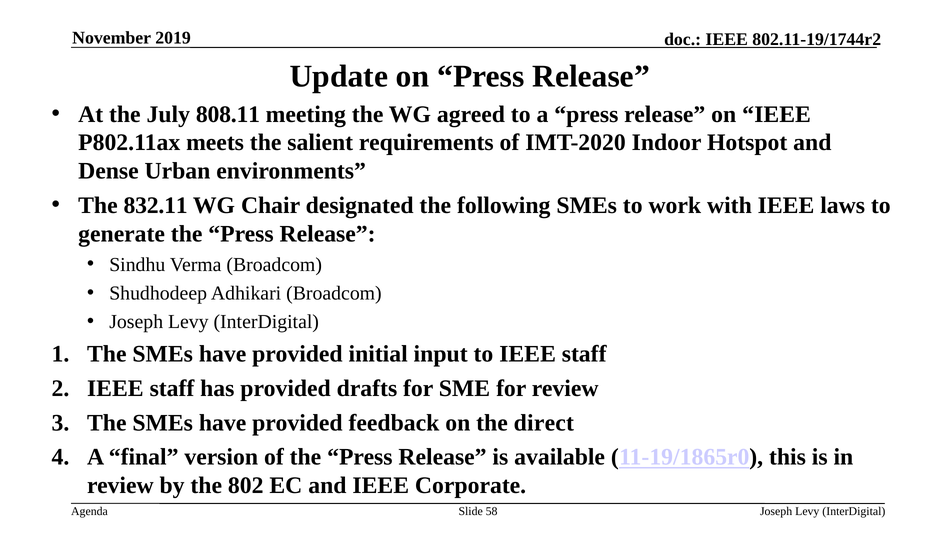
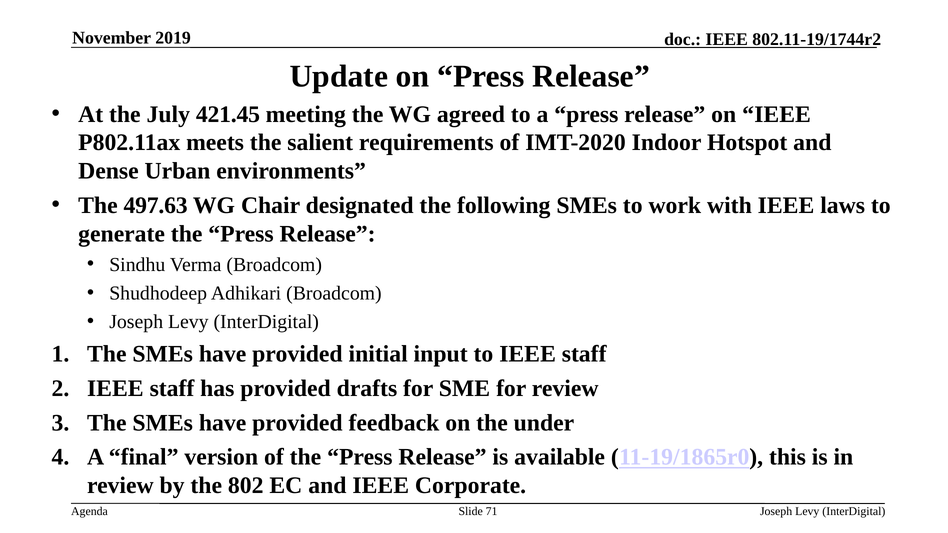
808.11: 808.11 -> 421.45 (228, 114)
832.11: 832.11 -> 497.63 (156, 206)
direct: direct -> under (544, 423)
58: 58 -> 71 (492, 511)
